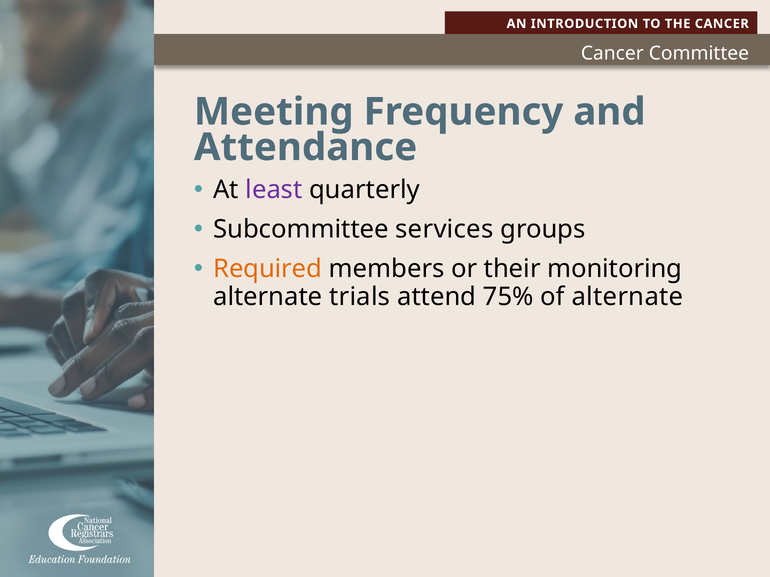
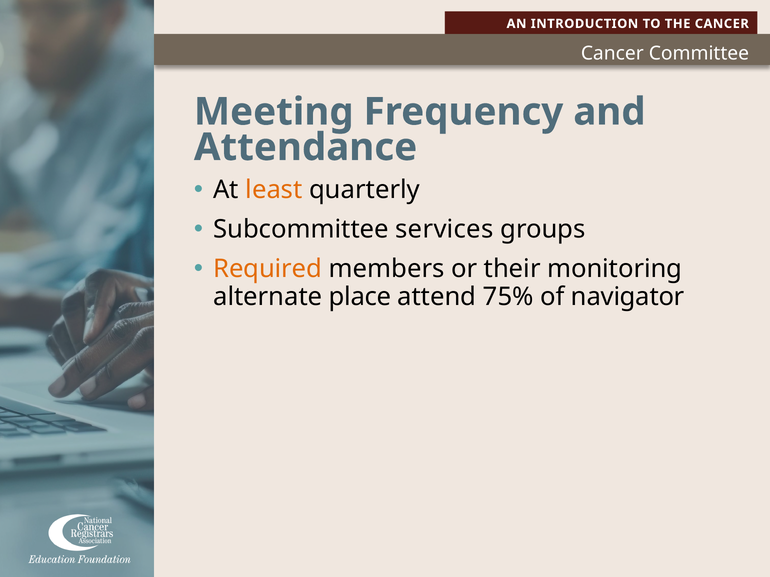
least colour: purple -> orange (274, 190)
trials: trials -> place (360, 297)
of alternate: alternate -> navigator (628, 297)
